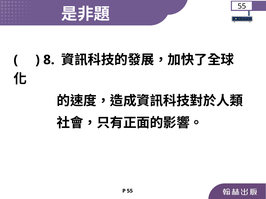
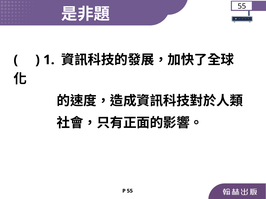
8: 8 -> 1 (49, 60)
